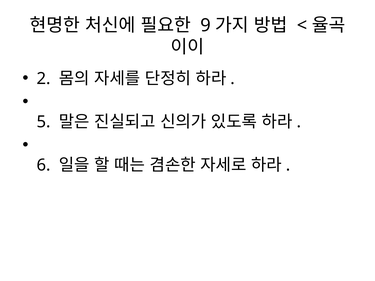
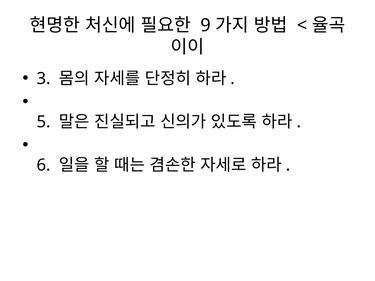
2: 2 -> 3 (44, 79)
